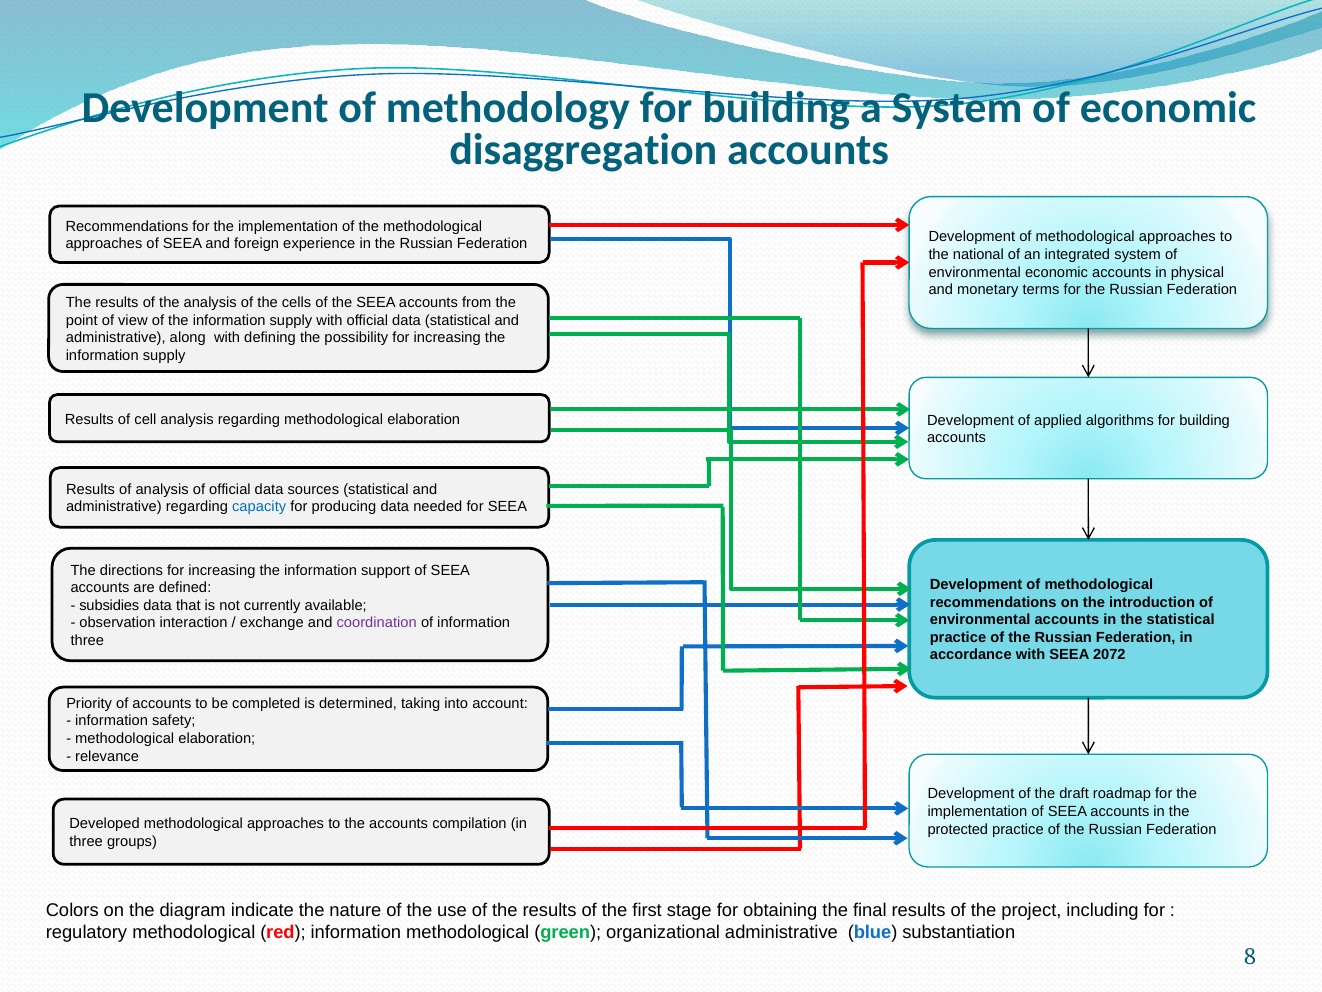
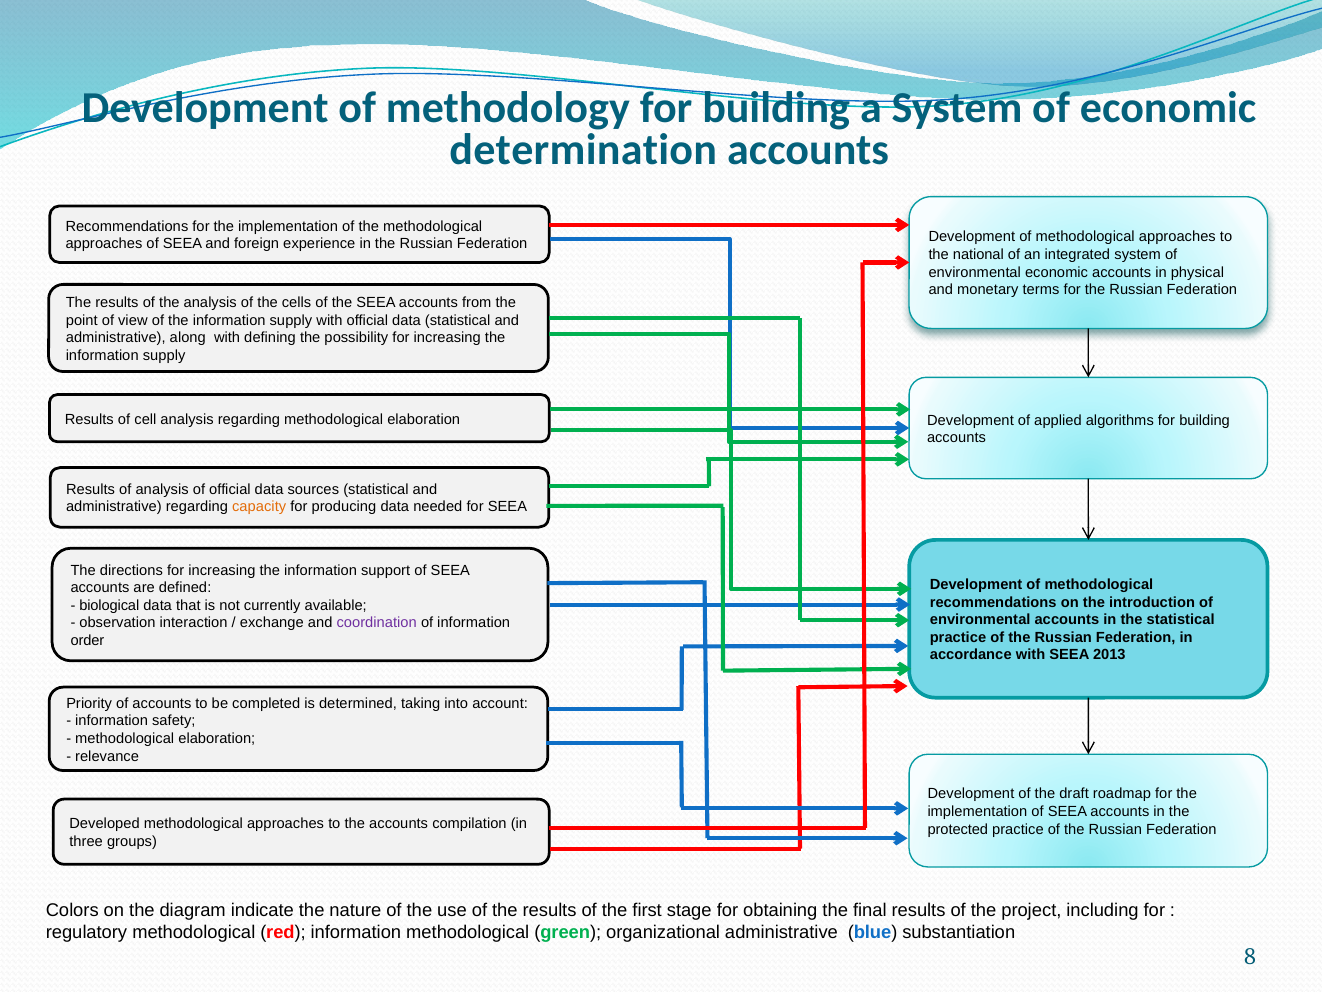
disaggregation: disaggregation -> determination (583, 150)
capacity colour: blue -> orange (259, 507)
subsidies: subsidies -> biological (109, 605)
three: three -> order (87, 640)
2072: 2072 -> 2013 (1109, 655)
